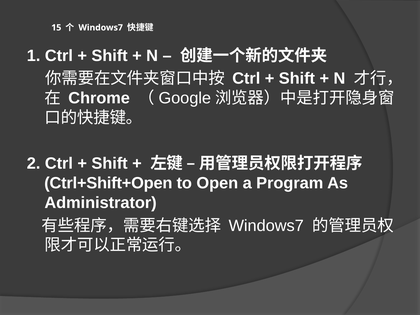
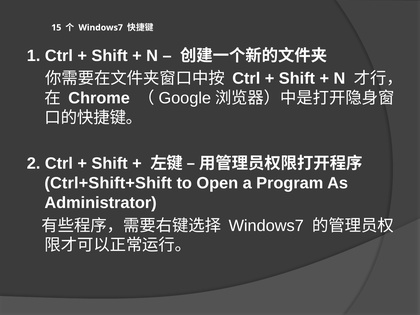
Ctrl+Shift+Open: Ctrl+Shift+Open -> Ctrl+Shift+Shift (108, 183)
